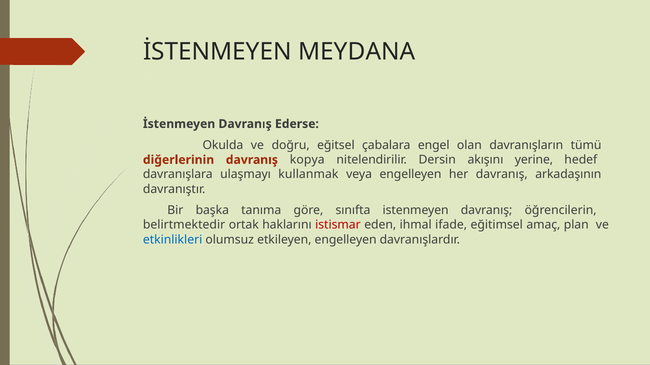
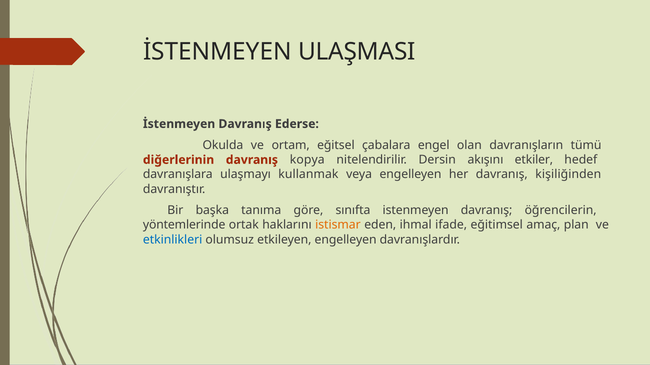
MEYDANA: MEYDANA -> ULAŞMASI (357, 52)
doğru: doğru -> ortam (291, 145)
yerine: yerine -> etkiler (534, 160)
arkadaşının: arkadaşının -> kişiliğinden (568, 175)
belirtmektedir: belirtmektedir -> yöntemlerinde (184, 225)
istismar colour: red -> orange (338, 225)
